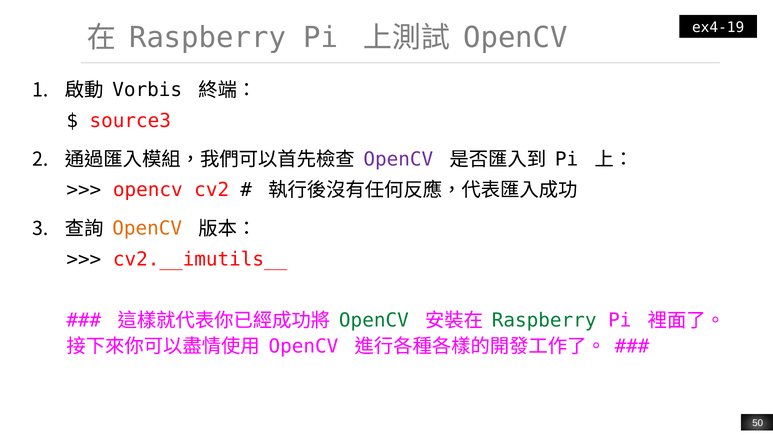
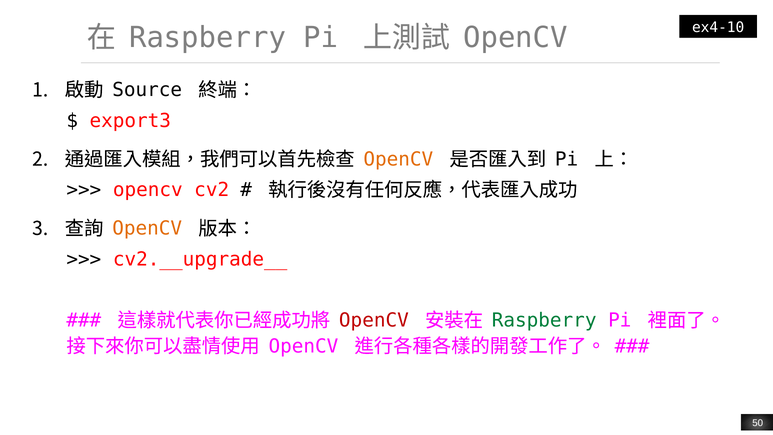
ex4-19: ex4-19 -> ex4-10 (718, 27)
Vorbis: Vorbis -> Source (147, 90)
source3: source3 -> export3 (130, 121)
OpenCV colour: purple -> orange (398, 159)
cv2.__imutils__: cv2.__imutils__ -> cv2.__upgrade__ (200, 259)
OpenCV colour: green -> red (374, 320)
